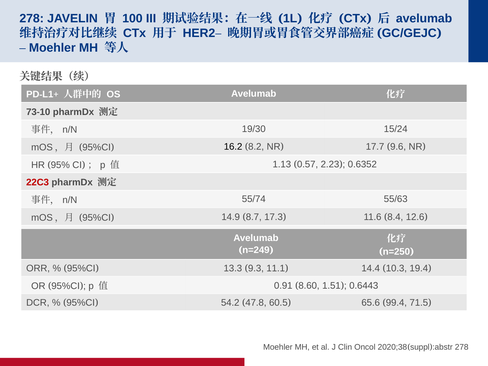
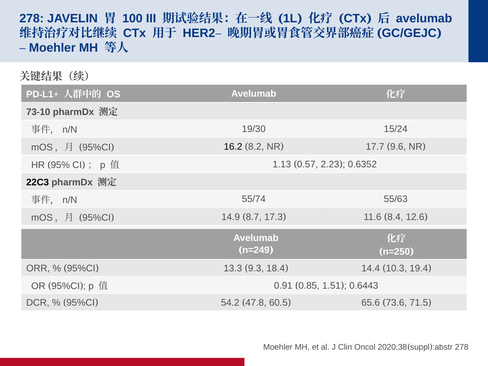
22C3 colour: red -> black (38, 182)
11.1: 11.1 -> 18.4 (276, 268)
8.60: 8.60 -> 0.85 (309, 286)
99.4: 99.4 -> 73.6 (396, 303)
